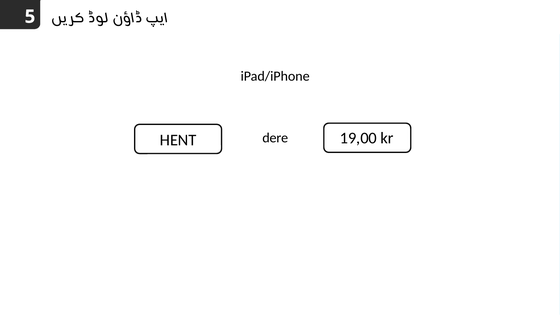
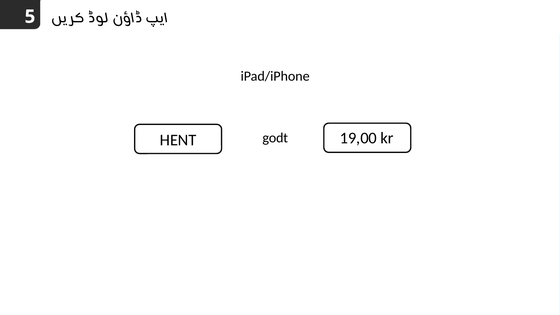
dere: dere -> godt (275, 138)
